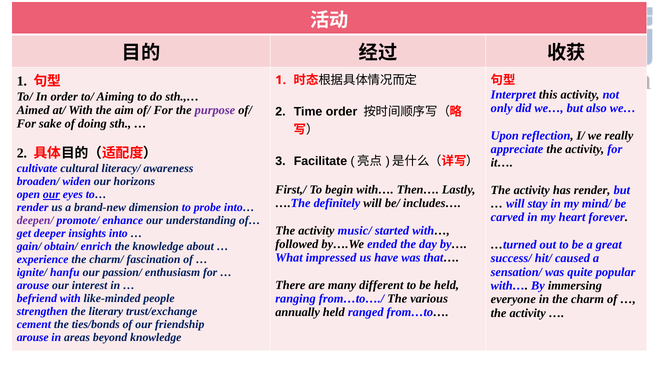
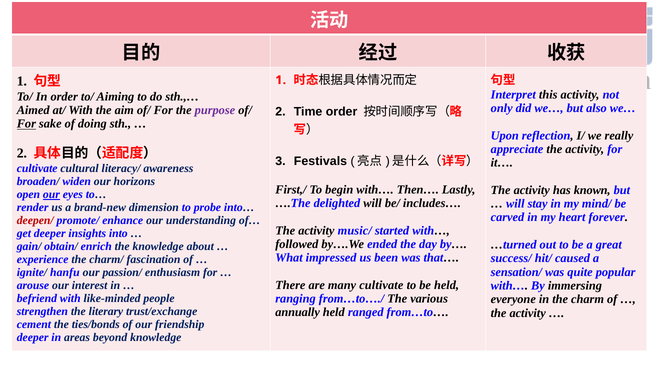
For underline: none -> present (26, 124)
Facilitate: Facilitate -> Festivals (320, 161)
has render: render -> known (592, 190)
definitely: definitely -> delighted (337, 203)
deepen/ colour: purple -> red (35, 220)
have: have -> been (386, 258)
many different: different -> cultivate (381, 285)
arouse: arouse -> deeper (33, 337)
